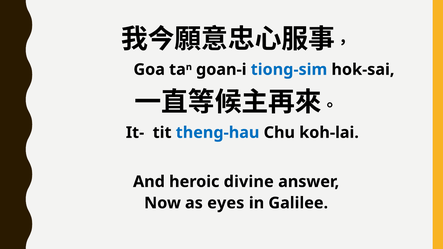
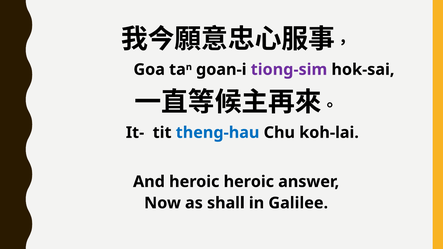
tiong-sim colour: blue -> purple (289, 70)
heroic divine: divine -> heroic (249, 182)
eyes: eyes -> shall (226, 203)
